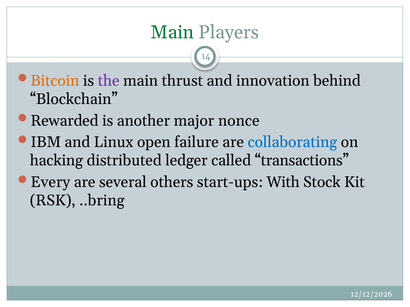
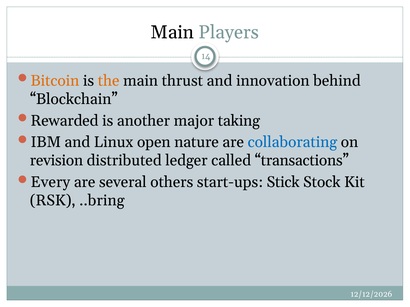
Main colour: green -> black (172, 32)
the colour: purple -> orange (109, 81)
nonce: nonce -> taking (239, 121)
failure: failure -> nature (197, 142)
hacking: hacking -> revision (56, 161)
With: With -> Stick (283, 182)
